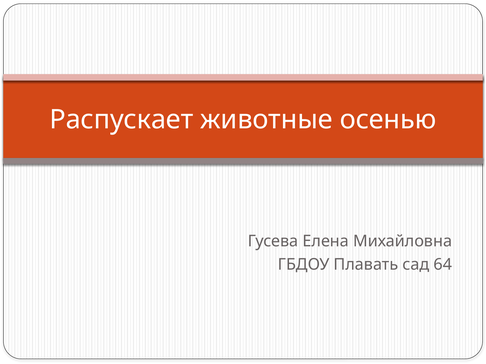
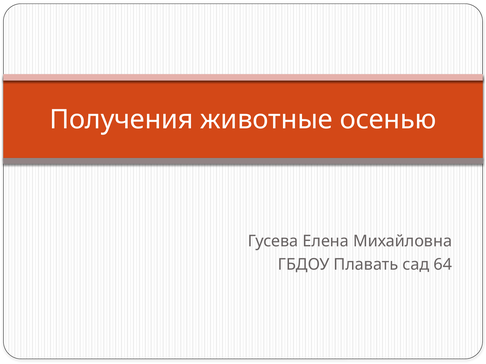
Распускает: Распускает -> Получения (121, 120)
